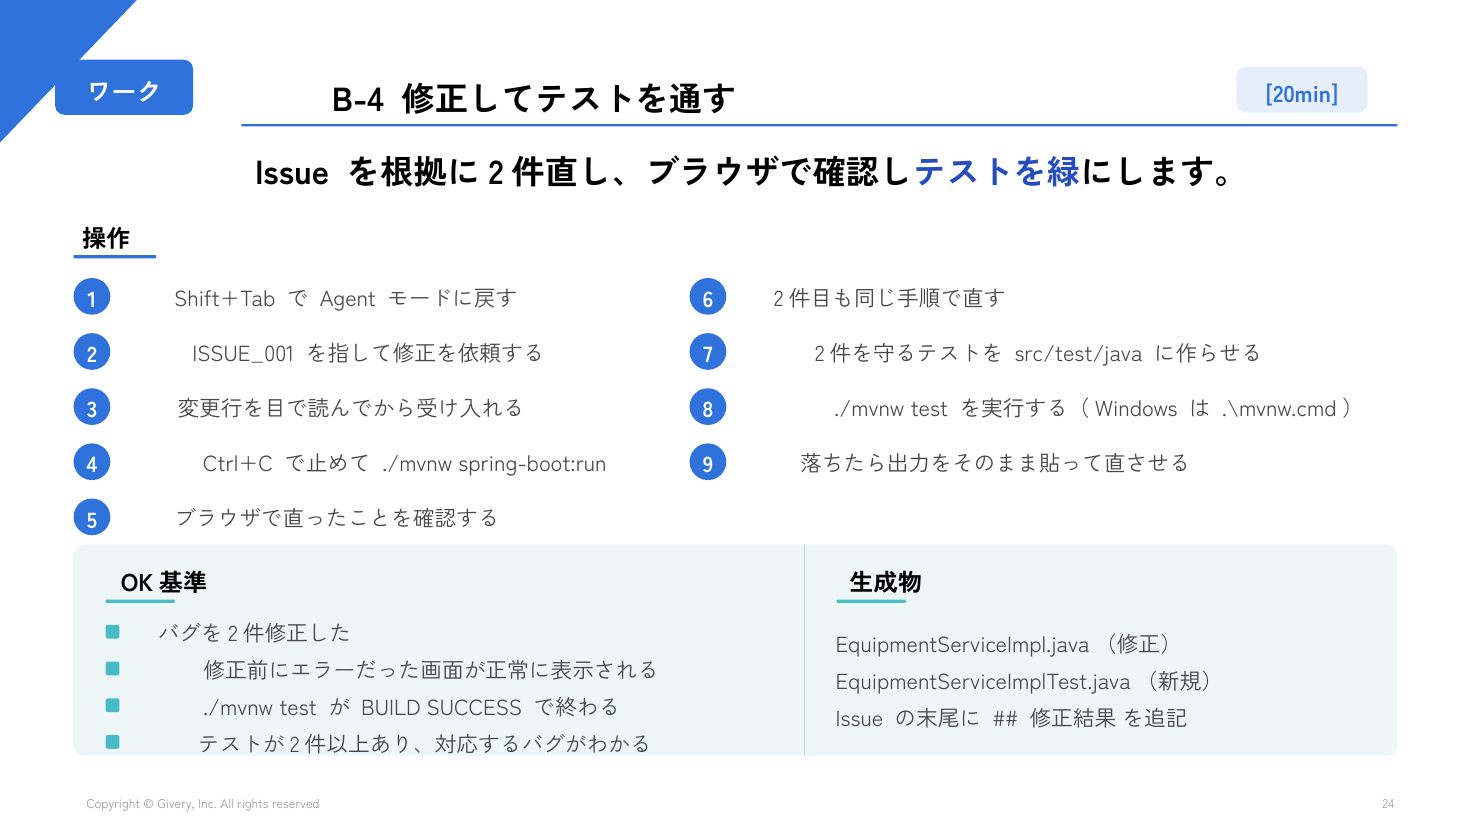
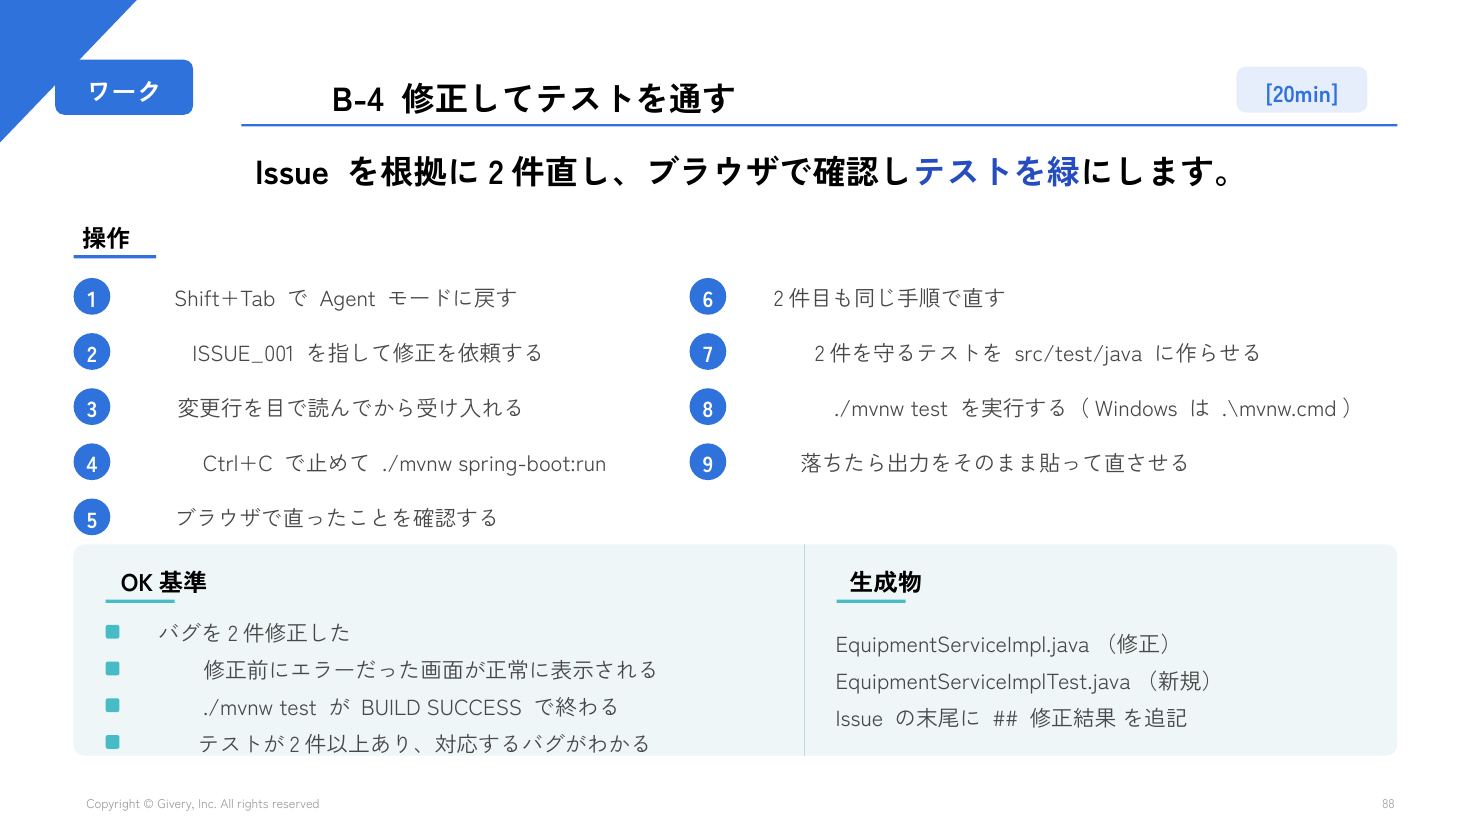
24: 24 -> 88 (1389, 804)
